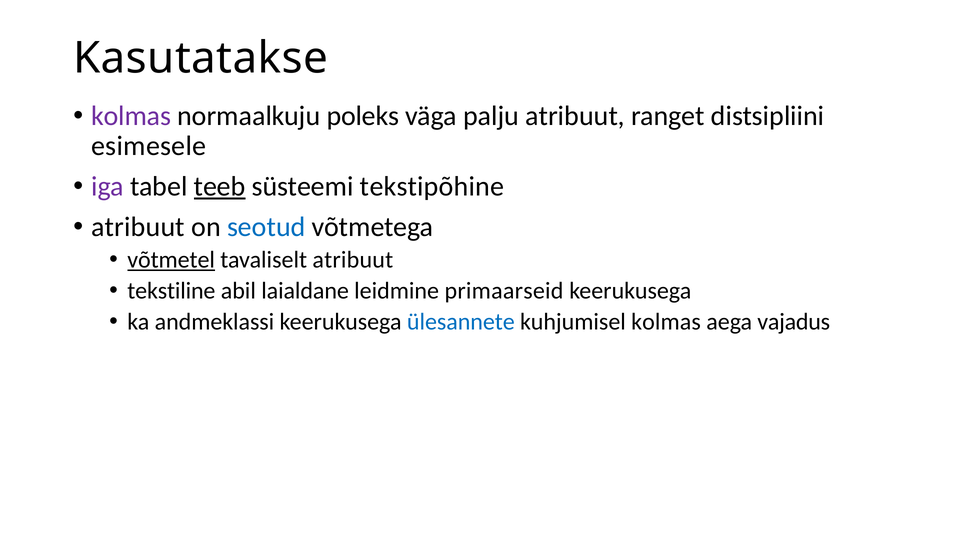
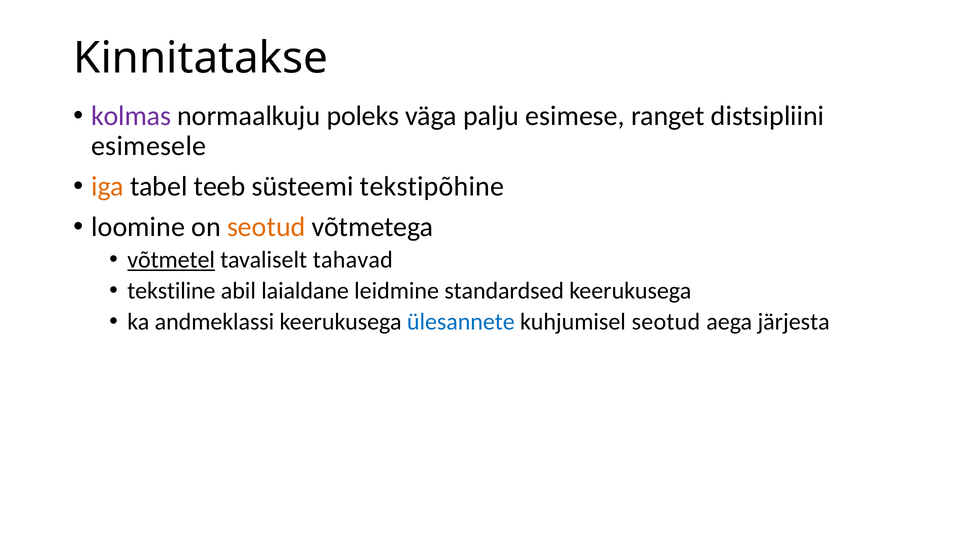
Kasutatakse: Kasutatakse -> Kinnitatakse (201, 58)
palju atribuut: atribuut -> esimese (575, 116)
iga colour: purple -> orange (108, 186)
teeb underline: present -> none (220, 186)
atribuut: atribuut -> loomine (138, 227)
seotud colour: blue -> orange (266, 227)
tavaliselt atribuut: atribuut -> tahavad (353, 260)
primaarseid: primaarseid -> standardsed (504, 291)
kuhjumisel kolmas: kolmas -> seotud (666, 322)
vajadus: vajadus -> järjesta (794, 322)
